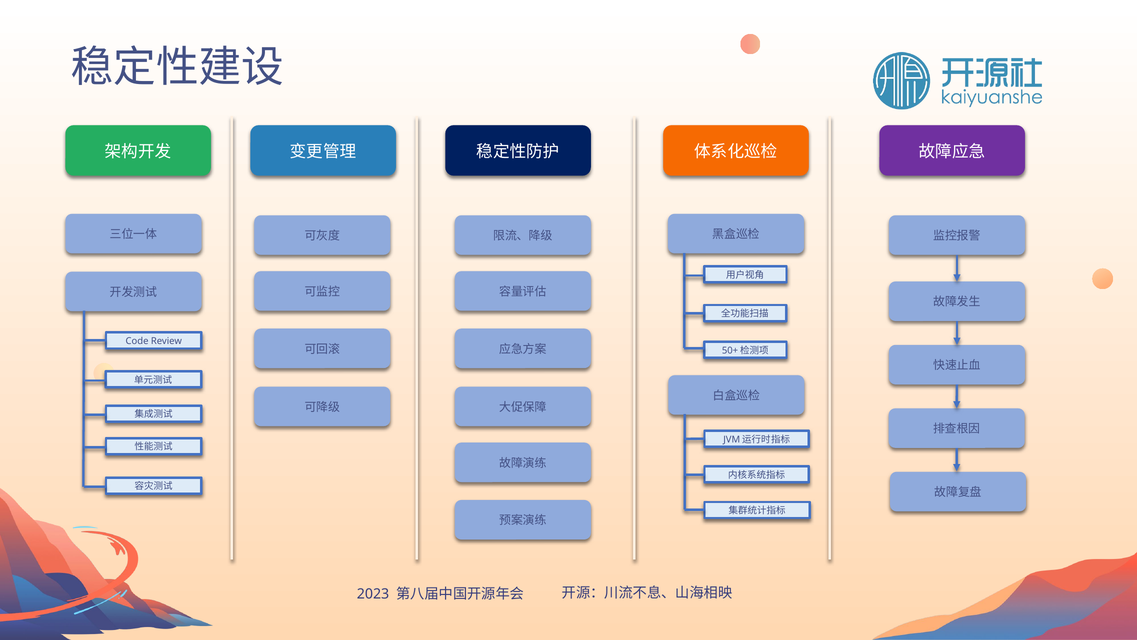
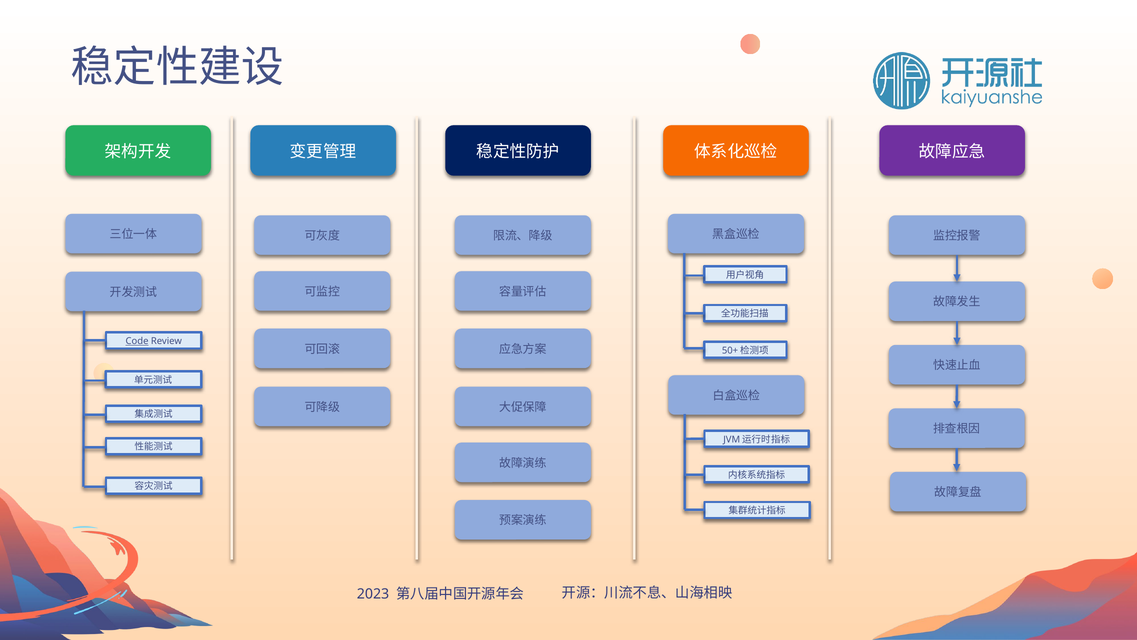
Code underline: none -> present (137, 341)
